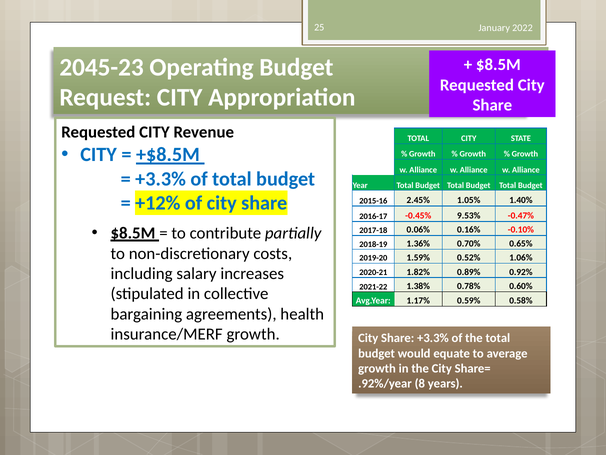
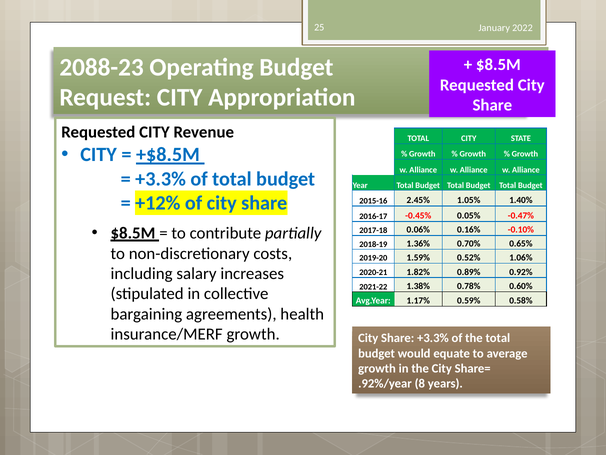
2045-23: 2045-23 -> 2088-23 (102, 67)
9.53%: 9.53% -> 0.05% (469, 216)
